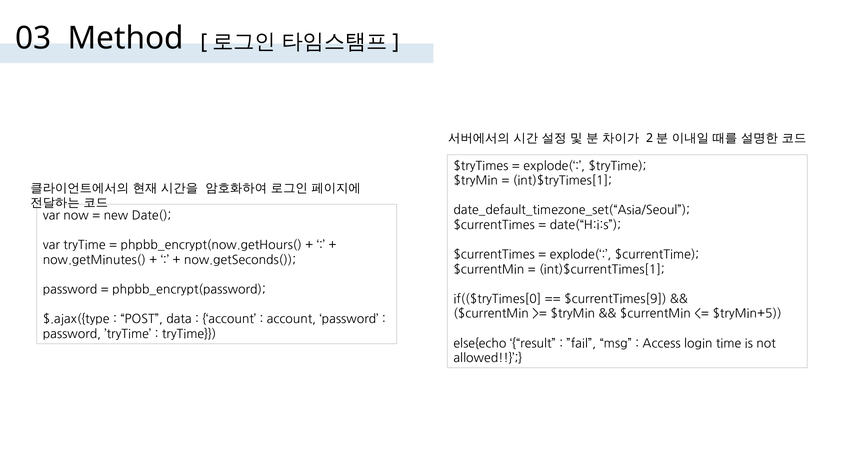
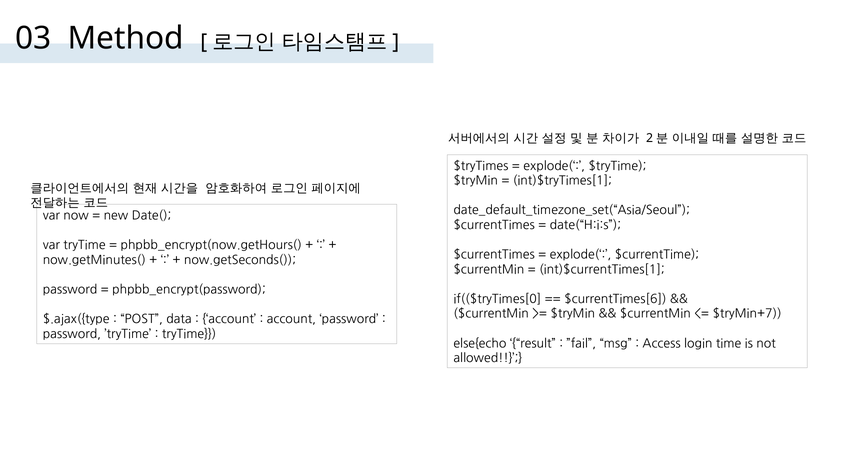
$currentTimes[9: $currentTimes[9 -> $currentTimes[6 (615, 299)
$tryMin+5: $tryMin+5 -> $tryMin+7 (747, 314)
